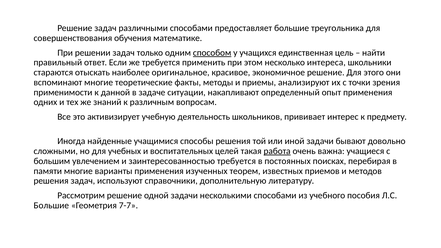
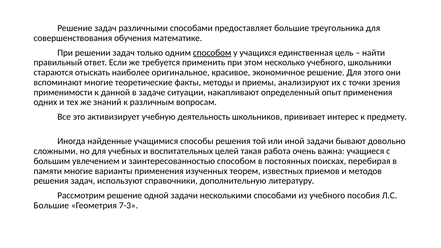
несколько интереса: интереса -> учебного (326, 63)
работа underline: present -> none (277, 151)
заинтересованностью требуется: требуется -> способом (236, 161)
7-7: 7-7 -> 7-3 (128, 205)
